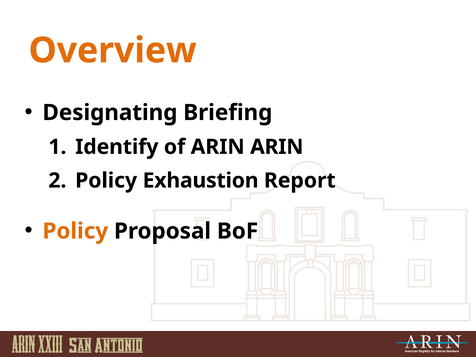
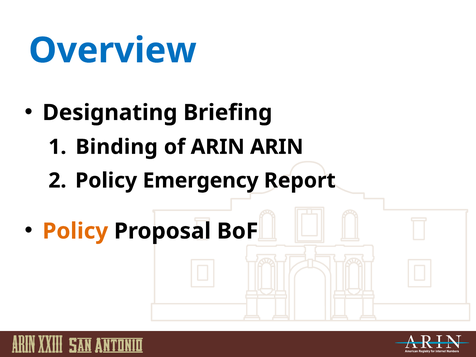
Overview colour: orange -> blue (113, 51)
Identify: Identify -> Binding (117, 147)
Exhaustion: Exhaustion -> Emergency (201, 181)
